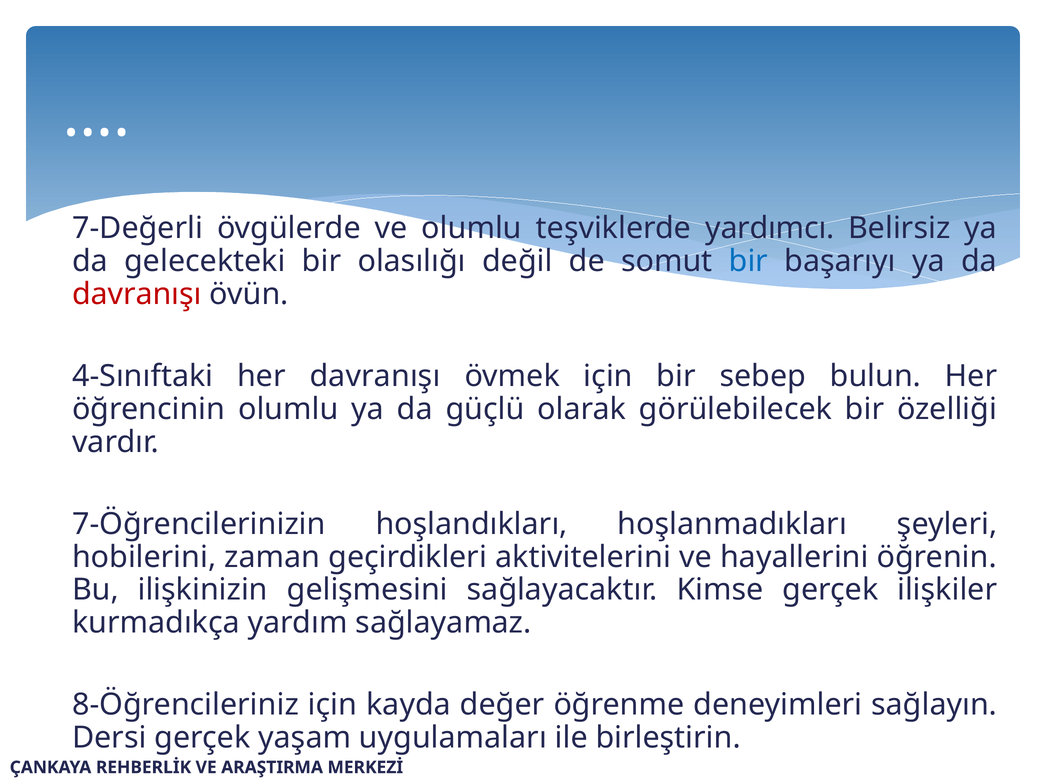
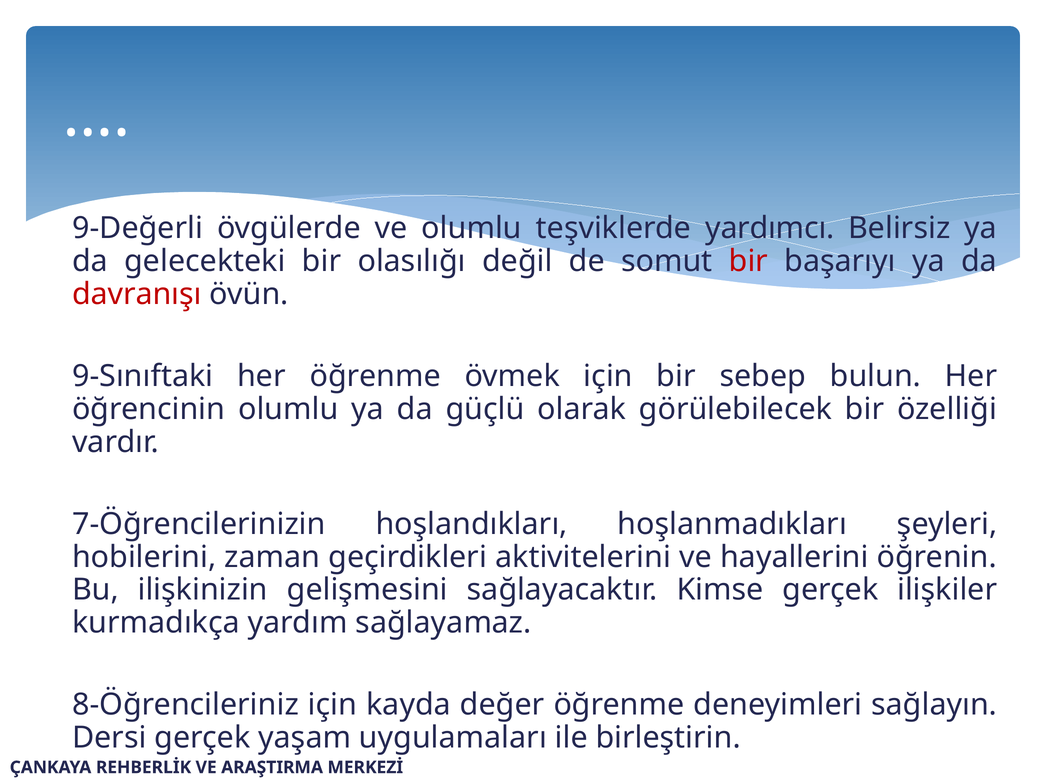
7-Değerli: 7-Değerli -> 9-Değerli (138, 228)
bir colour: blue -> red (748, 261)
4-Sınıftaki: 4-Sınıftaki -> 9-Sınıftaki (143, 376)
her davranışı: davranışı -> öğrenme (375, 376)
